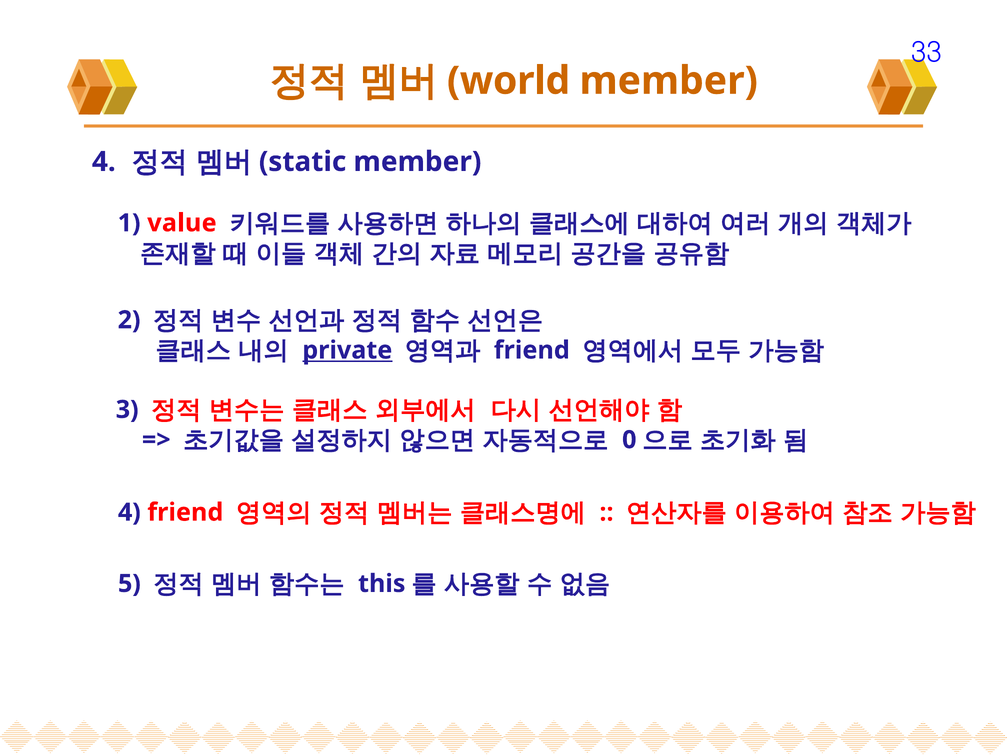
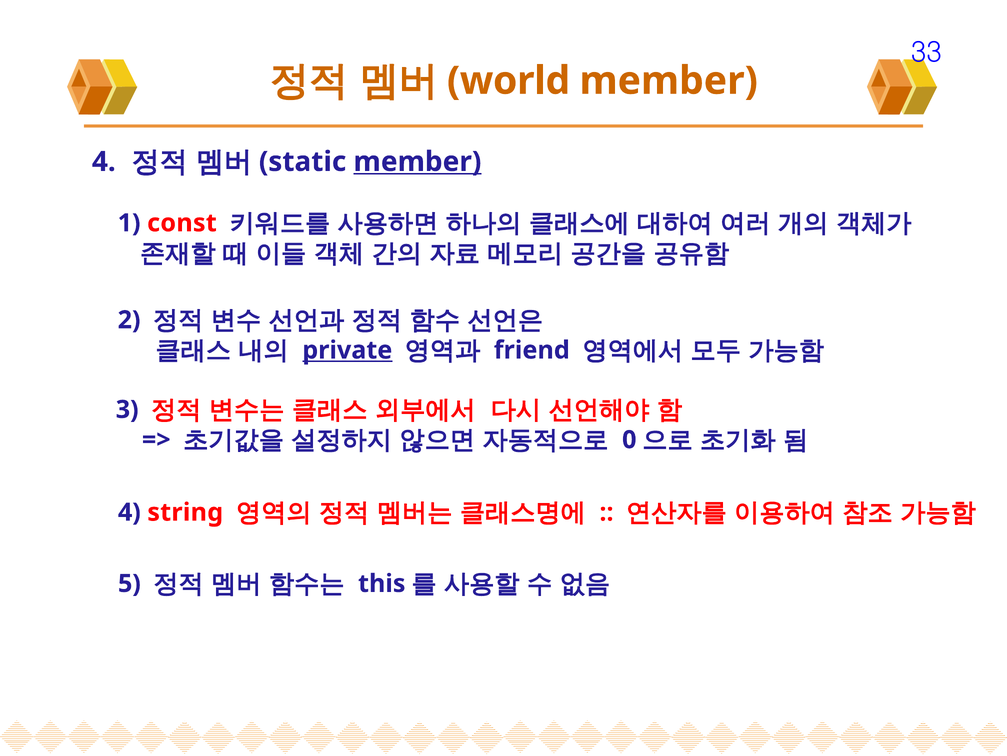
member underline: none -> present (417, 162)
value: value -> const (182, 223)
4 friend: friend -> string (185, 512)
